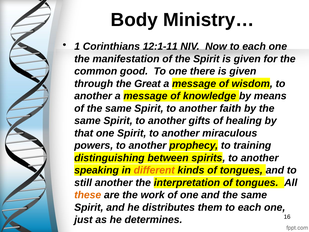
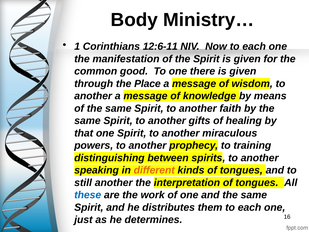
12:1-11: 12:1-11 -> 12:6-11 (160, 46)
Great: Great -> Place (147, 84)
these colour: orange -> blue (88, 195)
